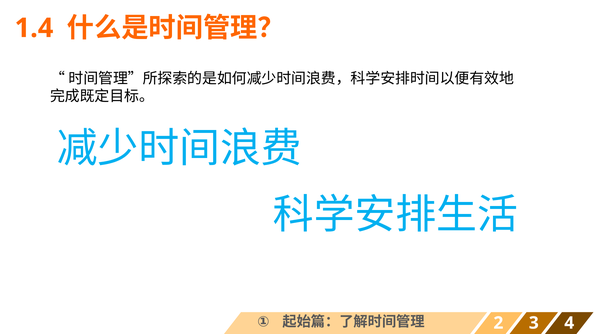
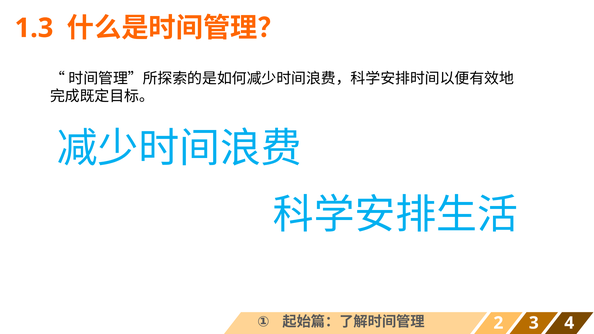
1.4: 1.4 -> 1.3 (34, 28)
